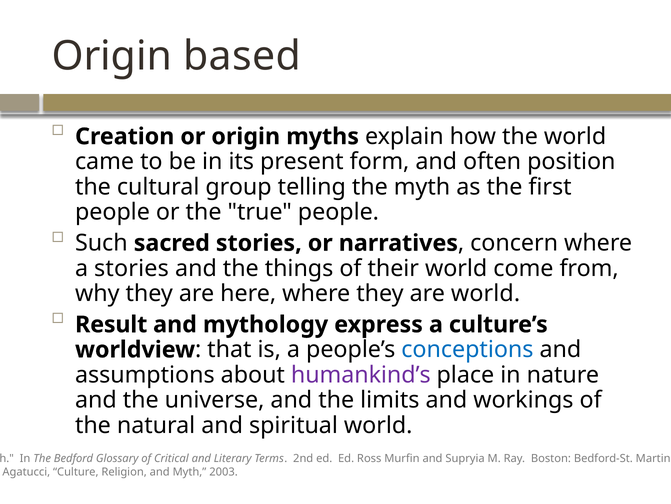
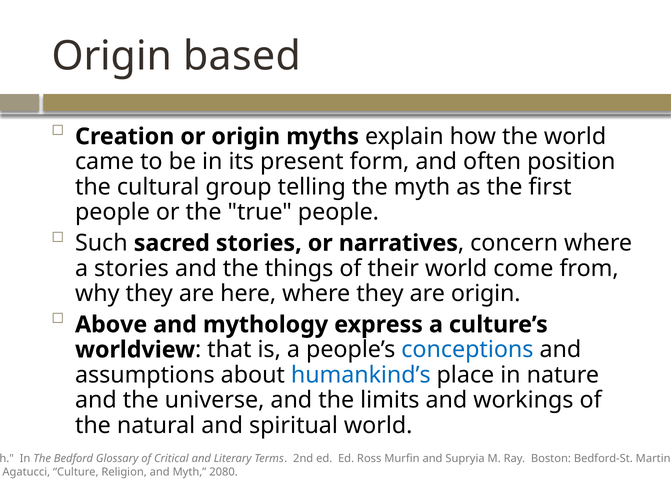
are world: world -> origin (486, 293)
Result: Result -> Above (111, 324)
humankind’s colour: purple -> blue (361, 374)
Myth 2003: 2003 -> 2080 (224, 472)
